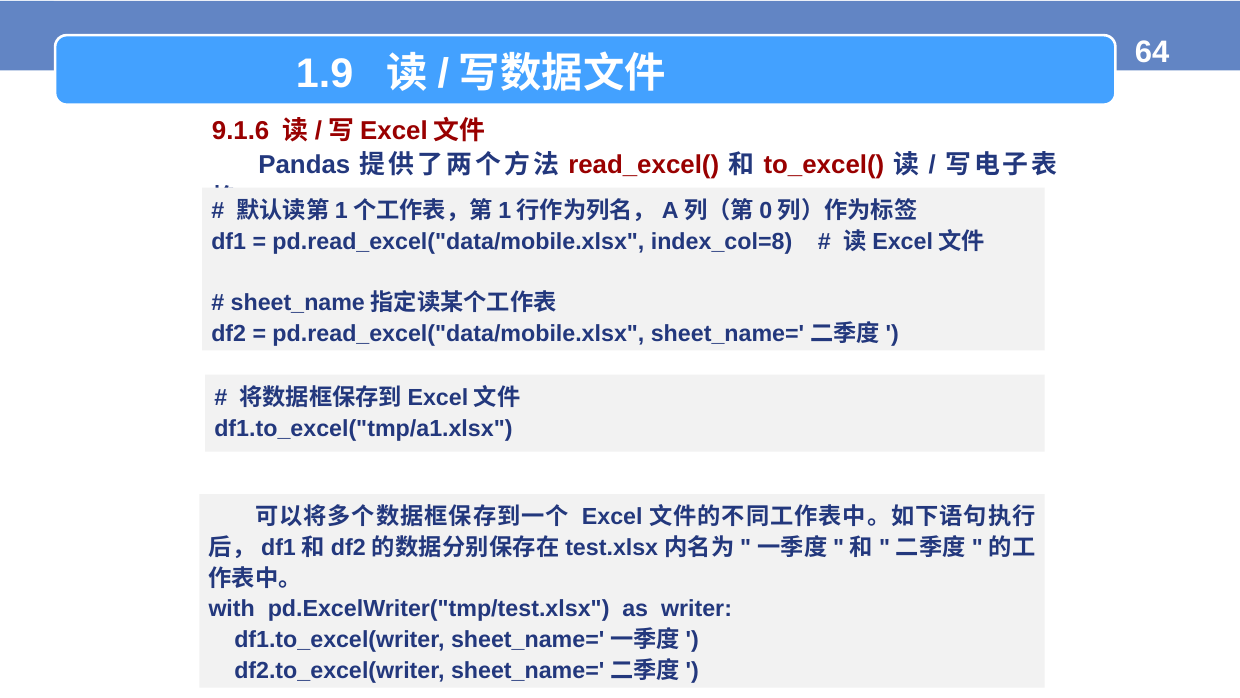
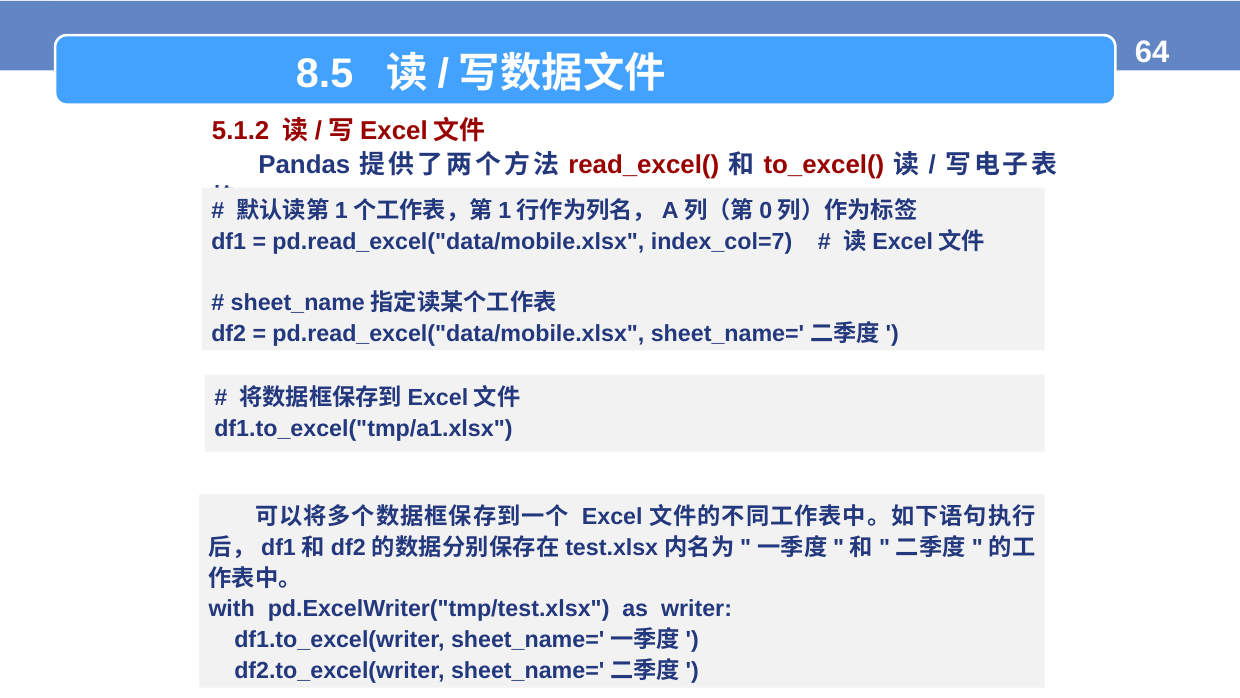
1.9: 1.9 -> 8.5 (325, 73)
9.1.6: 9.1.6 -> 5.1.2 (241, 131)
index_col=8: index_col=8 -> index_col=7 (722, 241)
